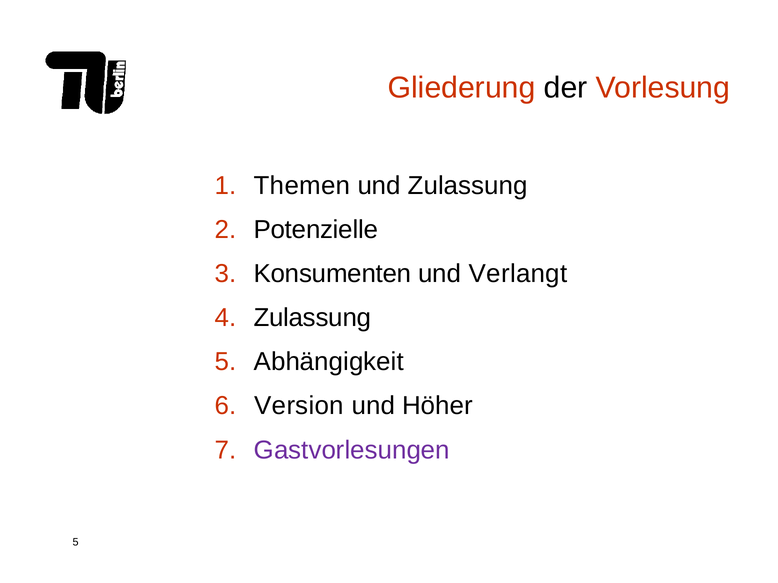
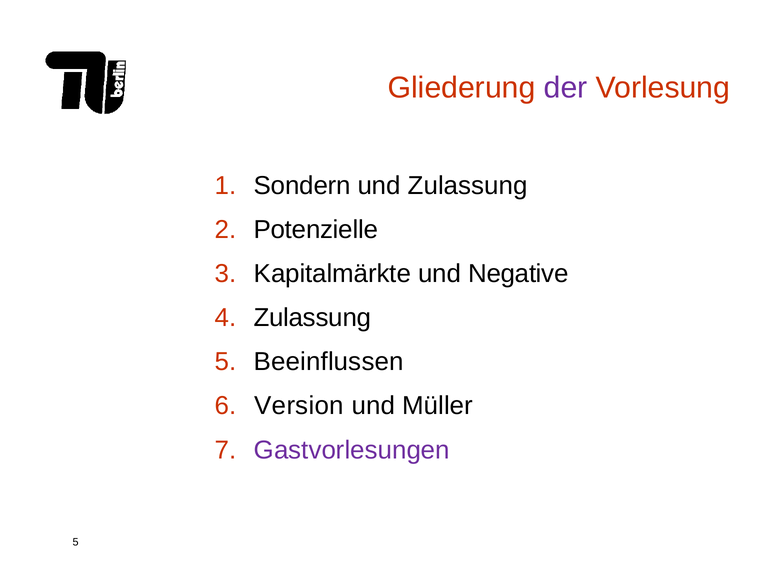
der colour: black -> purple (566, 88)
Themen: Themen -> Sondern (302, 186)
Konsumenten: Konsumenten -> Kapitalmärkte (332, 274)
Verlangt: Verlangt -> Negative (518, 274)
Abhängigkeit: Abhängigkeit -> Beeinflussen (329, 362)
Höher: Höher -> Müller (438, 406)
